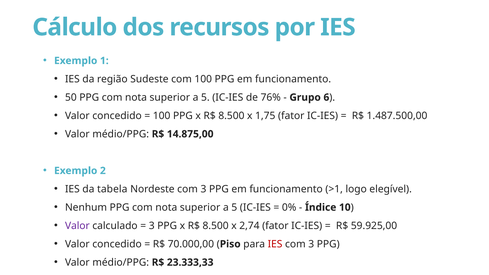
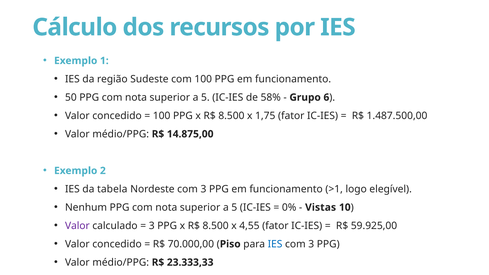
76%: 76% -> 58% (271, 97)
Índice: Índice -> Vistas (321, 207)
2,74: 2,74 -> 4,55 (249, 226)
IES colour: red -> blue (275, 244)
